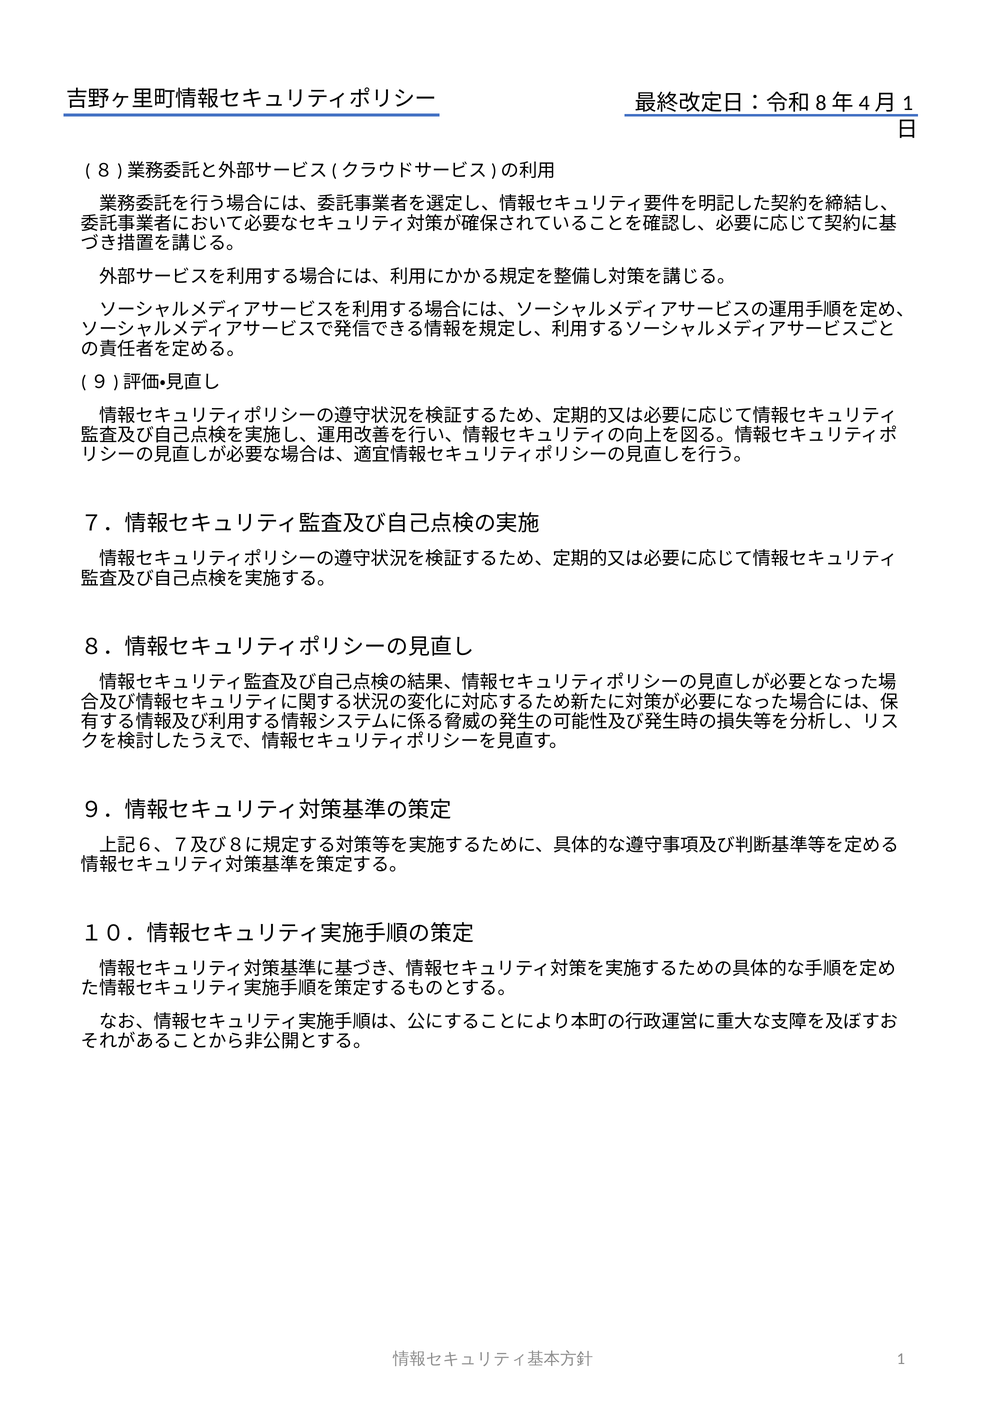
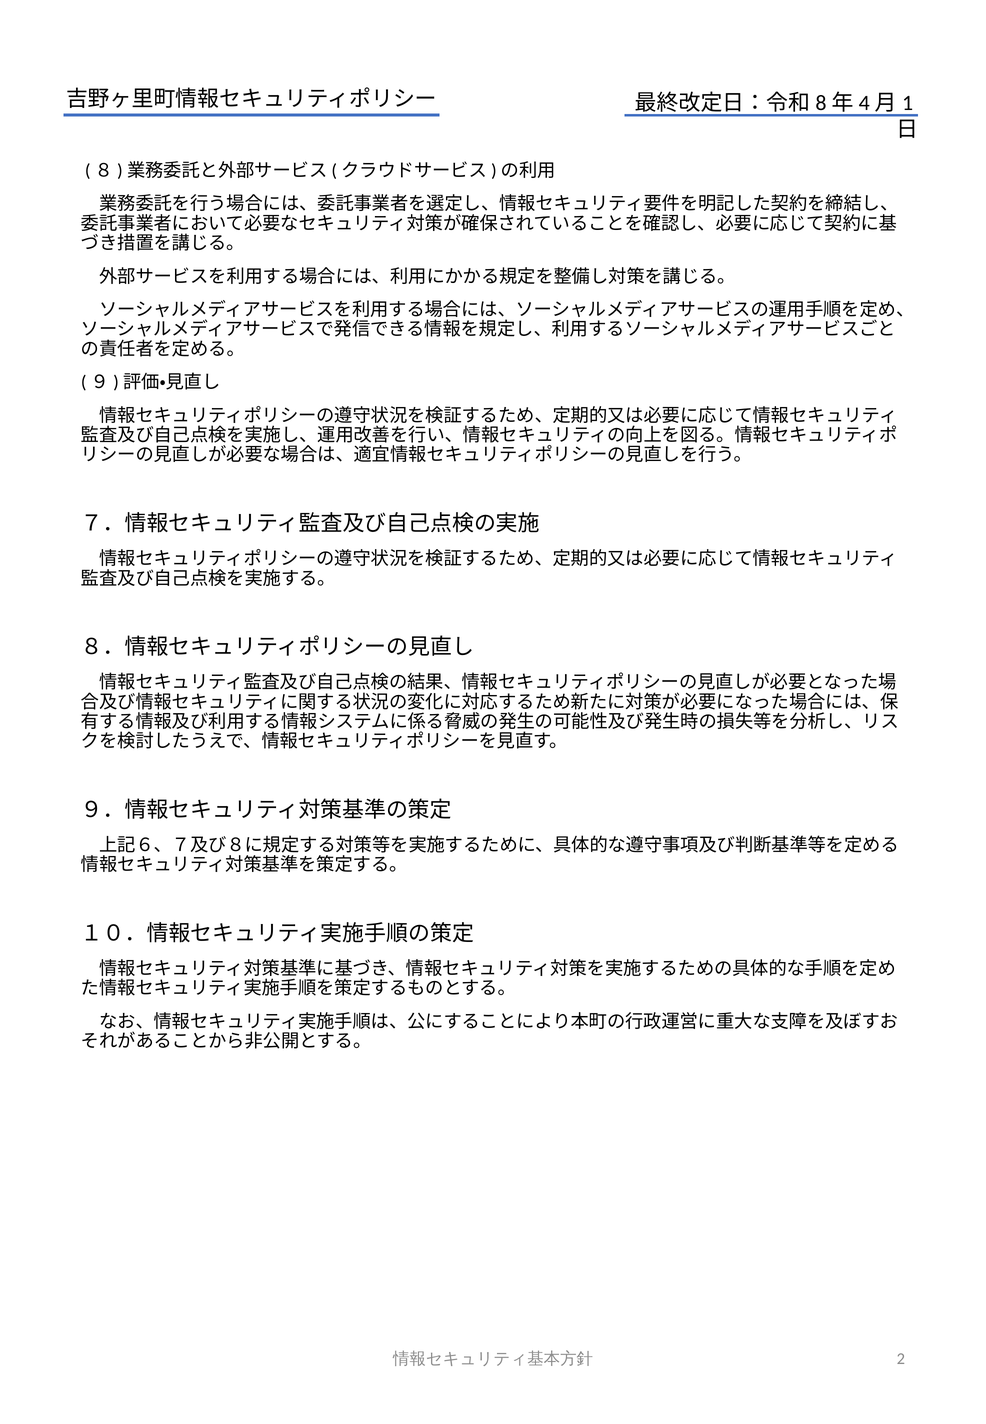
1: 1 -> 2 (901, 1359)
